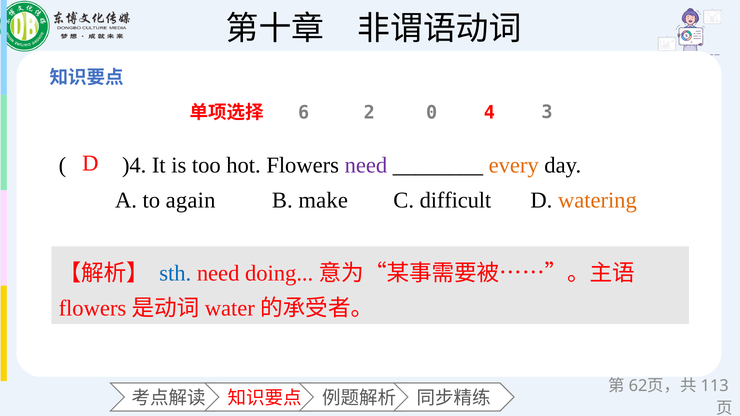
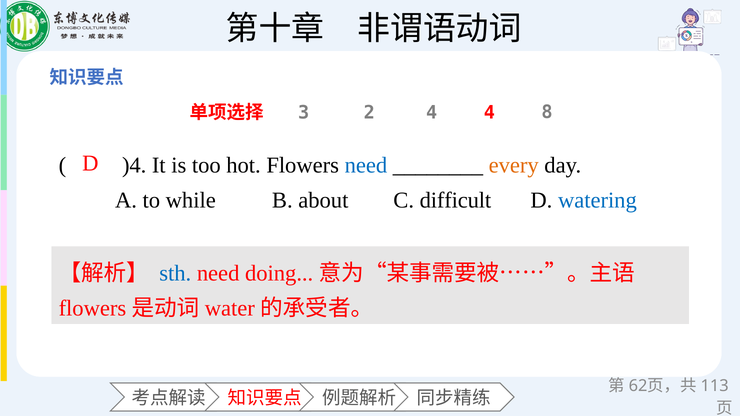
6: 6 -> 3 (304, 113)
2 0: 0 -> 4 (432, 113)
3: 3 -> 8 (547, 112)
need colour: purple -> blue (366, 165)
again: again -> while (191, 200)
make: make -> about (323, 200)
watering colour: orange -> blue (597, 200)
